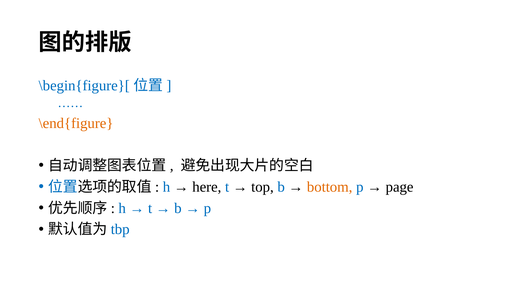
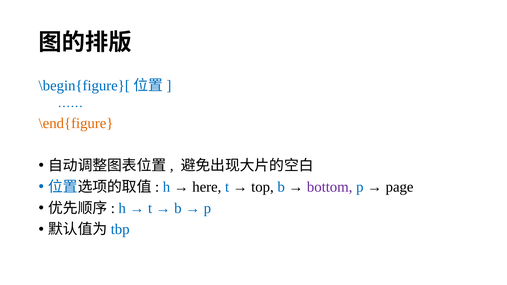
bottom colour: orange -> purple (330, 187)
